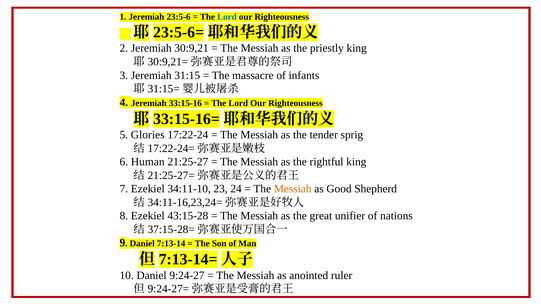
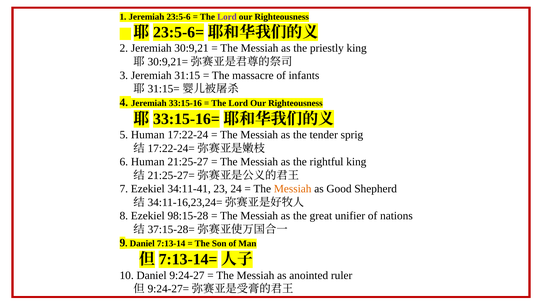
Lord colour: blue -> purple (227, 17)
5 Glories: Glories -> Human (148, 135)
34:11-10: 34:11-10 -> 34:11-41 (189, 189)
43:15-28: 43:15-28 -> 98:15-28 (188, 216)
